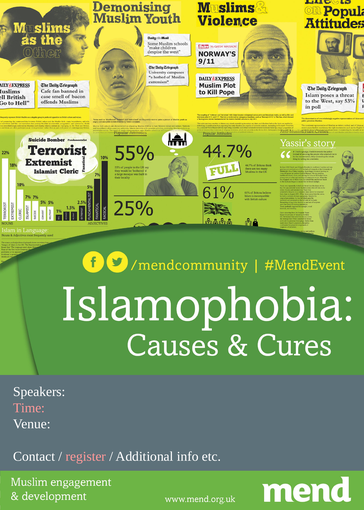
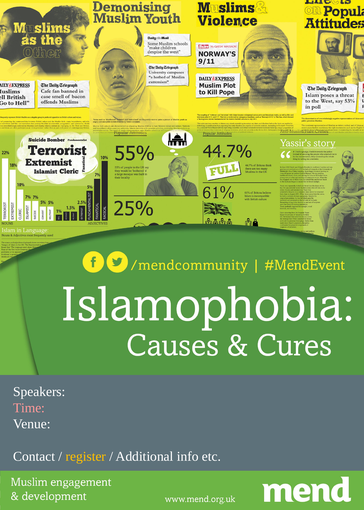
register colour: pink -> yellow (86, 457)
